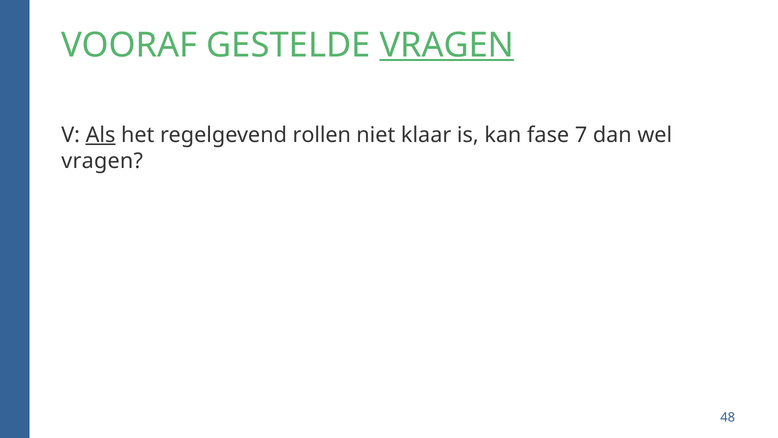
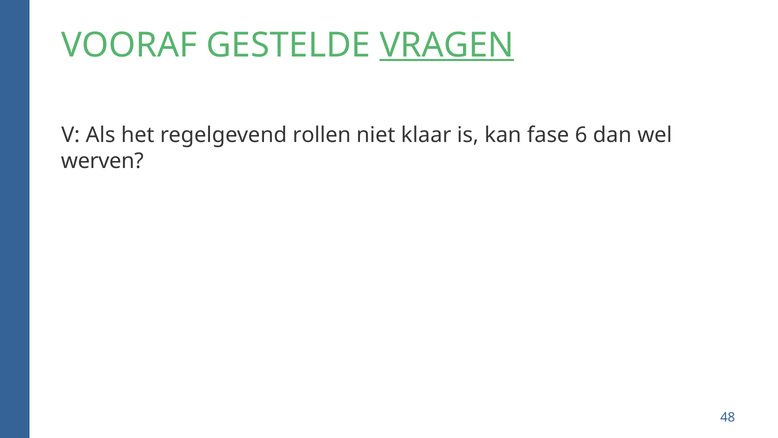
Als underline: present -> none (101, 135)
7: 7 -> 6 (581, 135)
vragen: vragen -> werven (102, 161)
